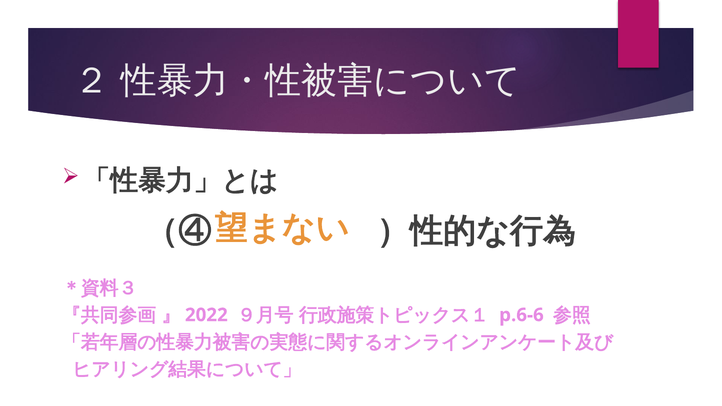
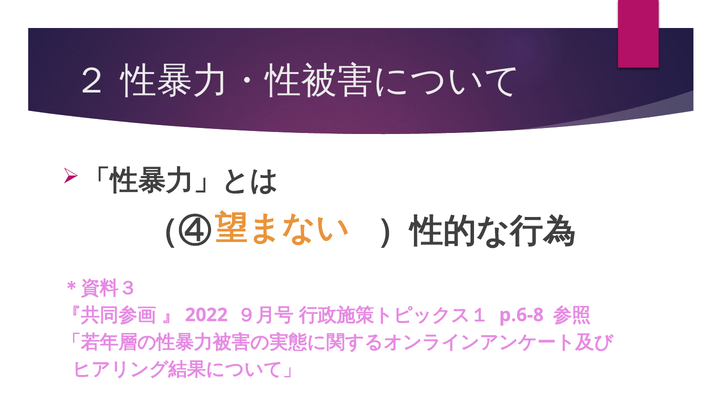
p.6-6: p.6-6 -> p.6-8 (521, 315)
